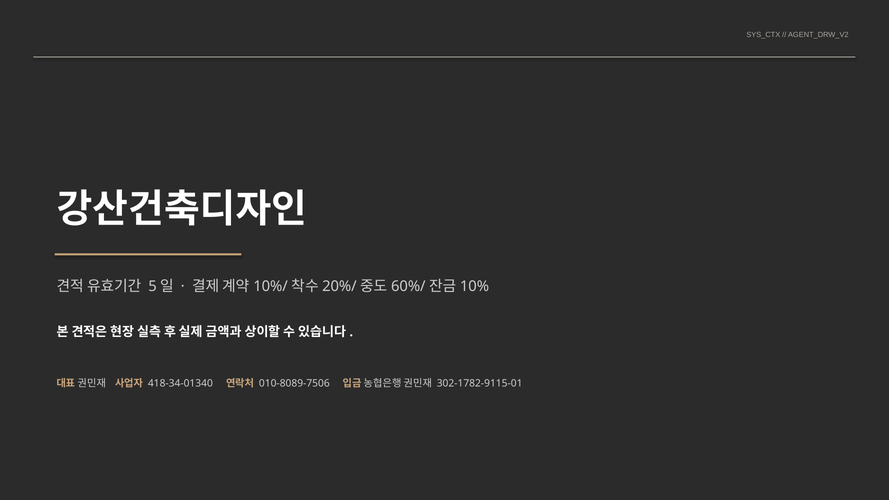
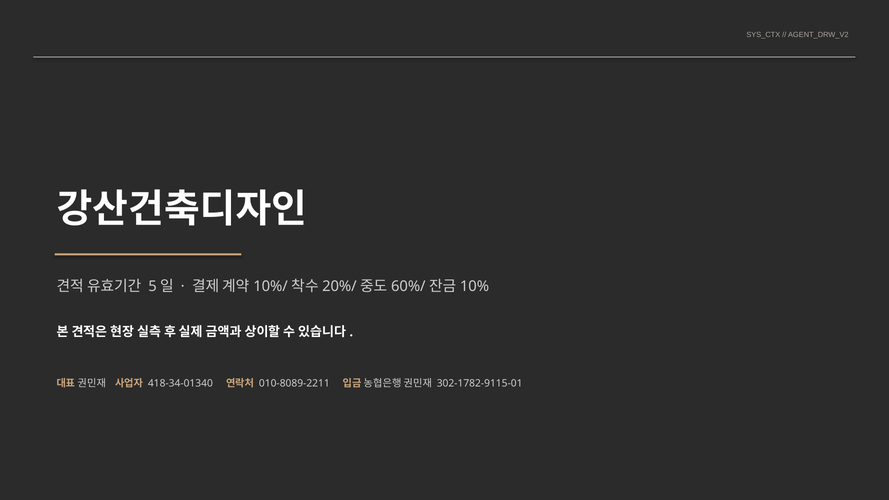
010-8089-7506: 010-8089-7506 -> 010-8089-2211 (294, 383)
